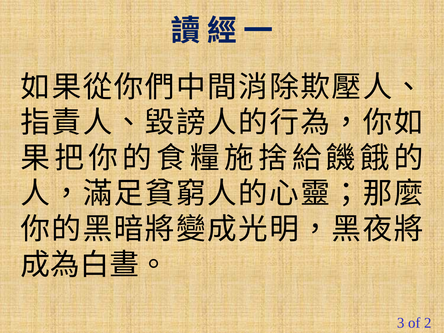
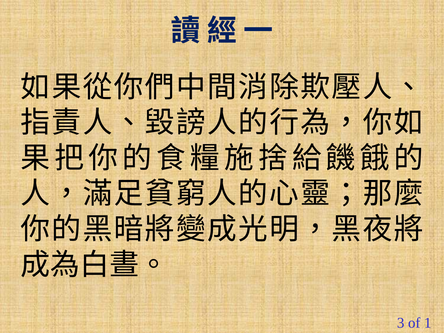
2: 2 -> 1 (428, 323)
